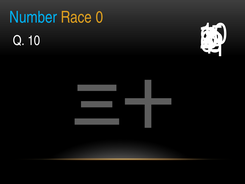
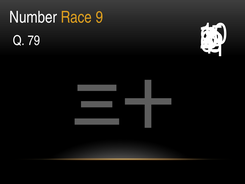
Number colour: light blue -> white (33, 17)
0: 0 -> 9 (99, 17)
Q 10: 10 -> 79 (34, 40)
